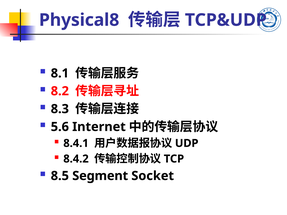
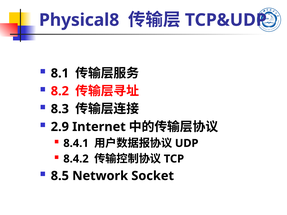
5.6: 5.6 -> 2.9 (60, 127)
Segment: Segment -> Network (100, 176)
